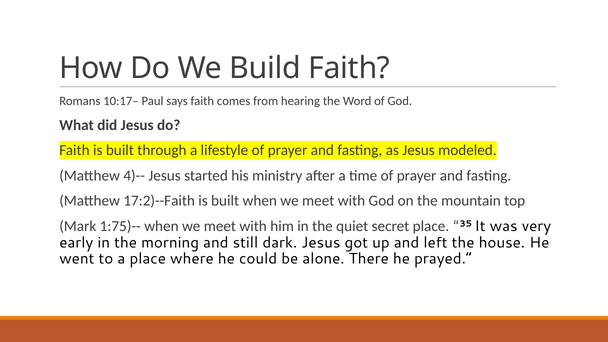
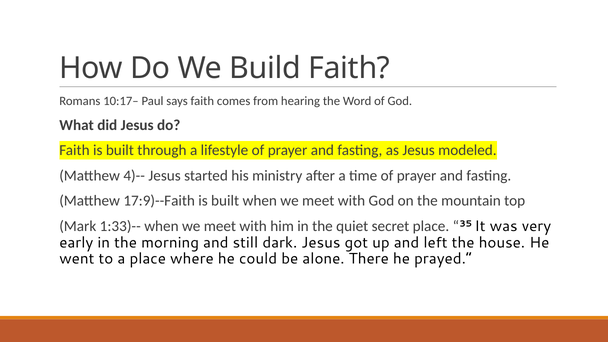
17:2)--Faith: 17:2)--Faith -> 17:9)--Faith (159, 201)
1:75)--: 1:75)-- -> 1:33)-- (120, 226)
